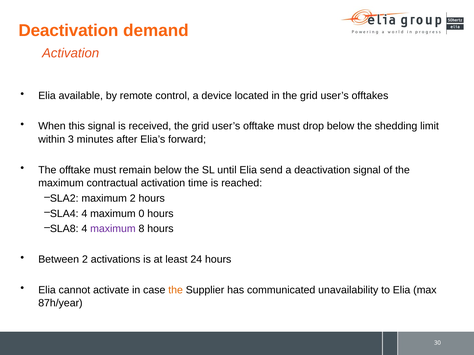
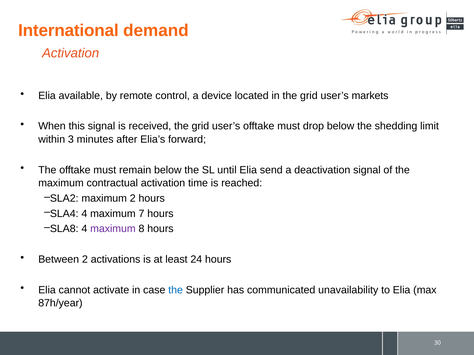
Deactivation: Deactivation -> International (68, 31)
offtakes: offtakes -> markets (370, 96)
0: 0 -> 7 (141, 214)
the colour: orange -> blue (176, 290)
